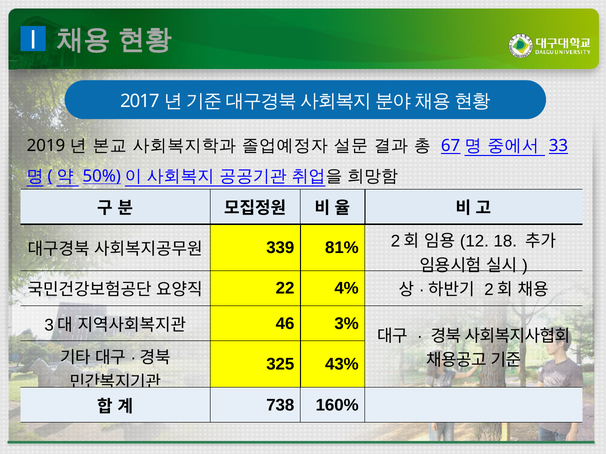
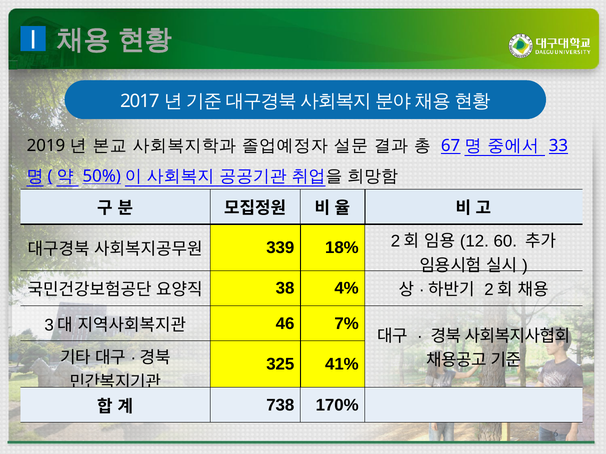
81%: 81% -> 18% (342, 248)
18: 18 -> 60 (505, 241)
22: 22 -> 38 (285, 289)
3%: 3% -> 7% (347, 324)
43%: 43% -> 41% (342, 365)
160%: 160% -> 170% (337, 405)
